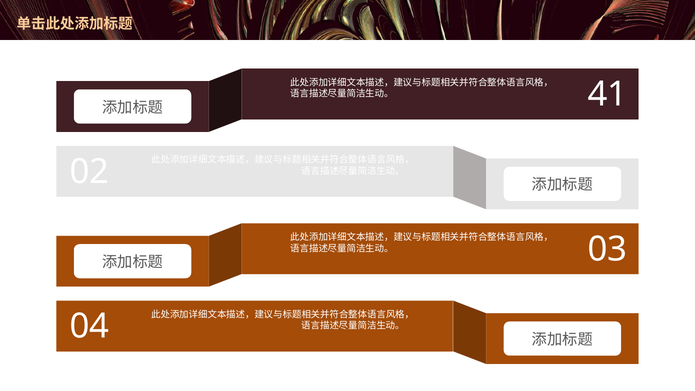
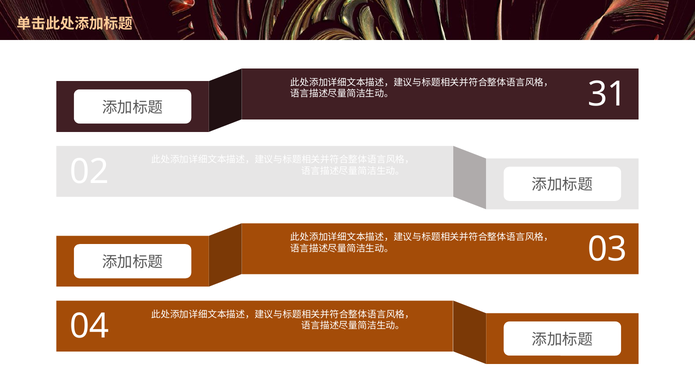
41: 41 -> 31 (608, 94)
